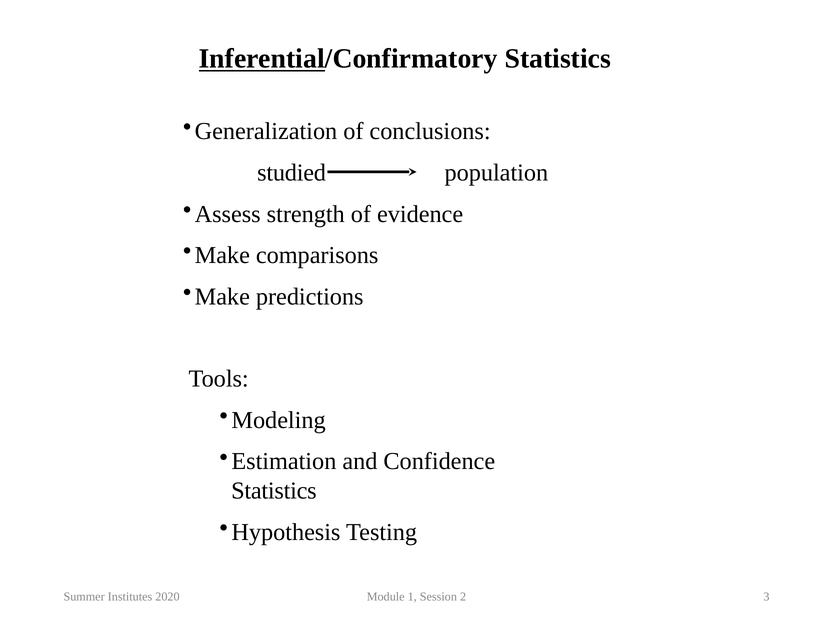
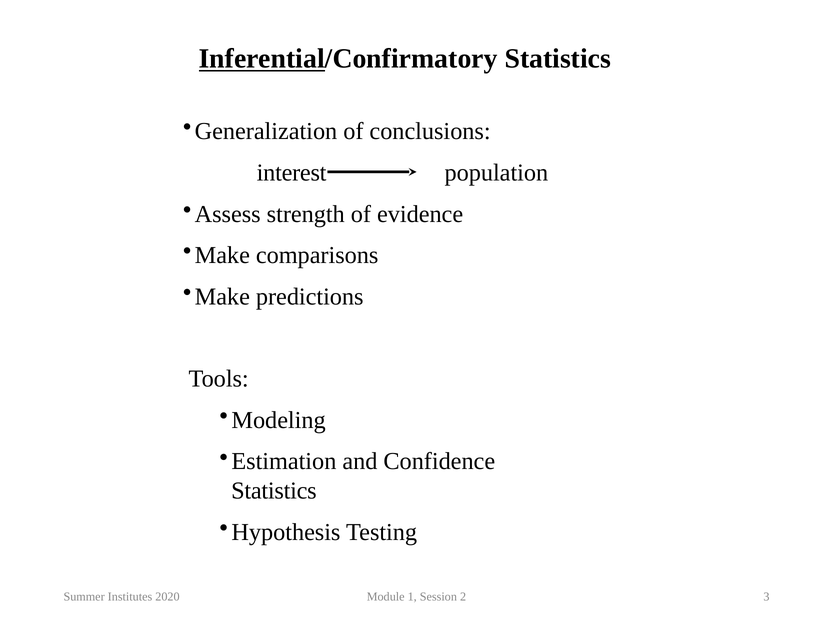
studied: studied -> interest (292, 173)
